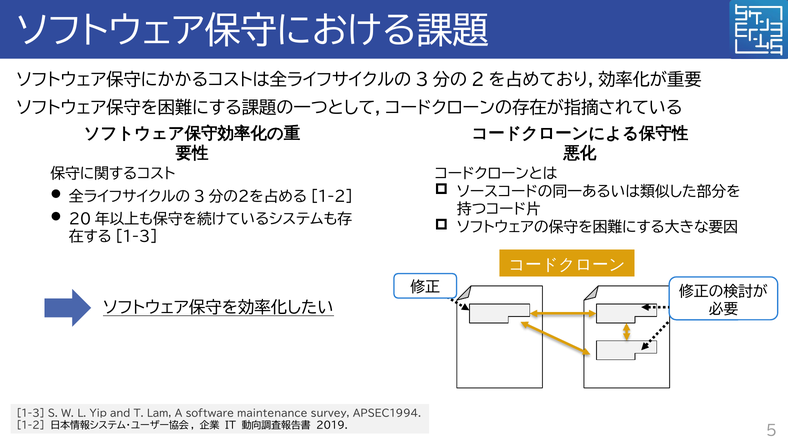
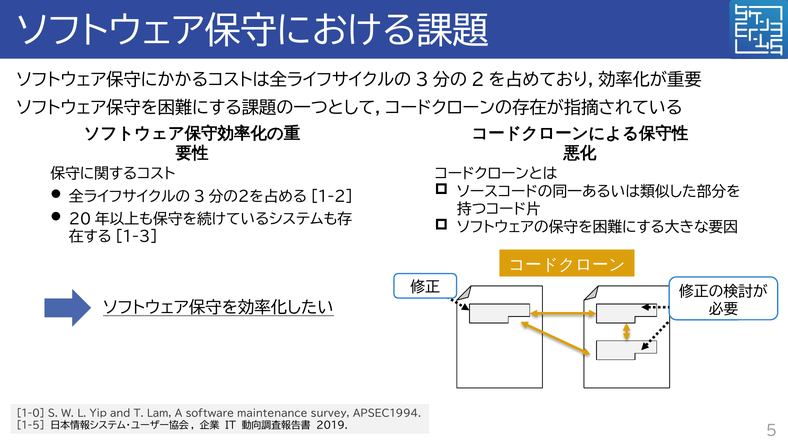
1-3: 1-3 -> 1-0 (31, 414)
1-2: 1-2 -> 1-5 (31, 426)
